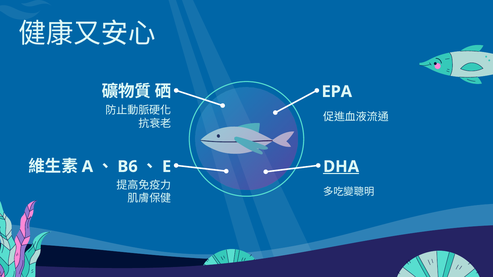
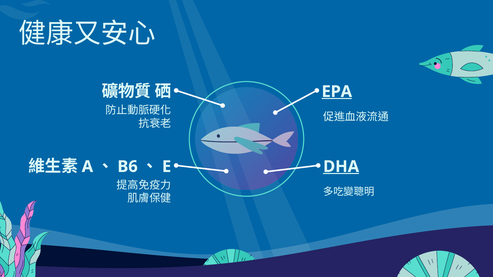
EPA underline: none -> present (337, 92)
